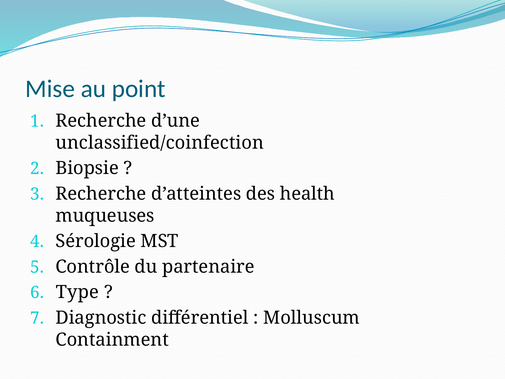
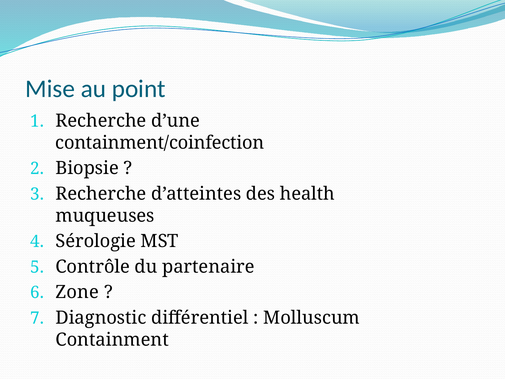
unclassified/coinfection: unclassified/coinfection -> containment/coinfection (160, 143)
Type: Type -> Zone (77, 292)
